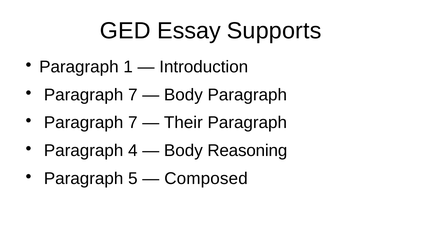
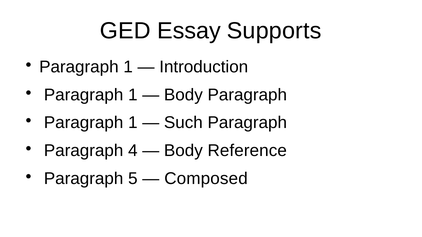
7: 7 -> 1 (133, 95)
7: 7 -> 1 (133, 123)
Their: Their -> Such (183, 123)
Reasoning: Reasoning -> Reference (247, 151)
